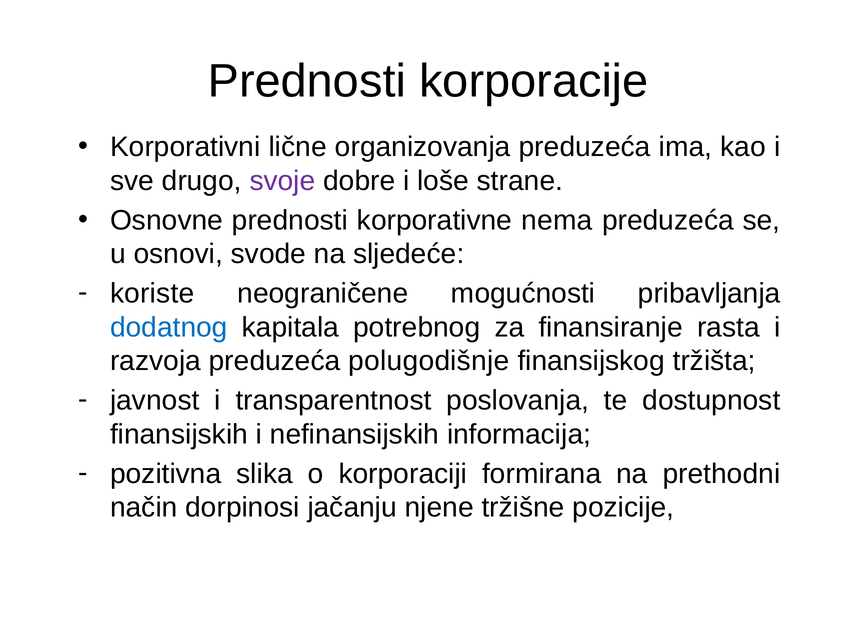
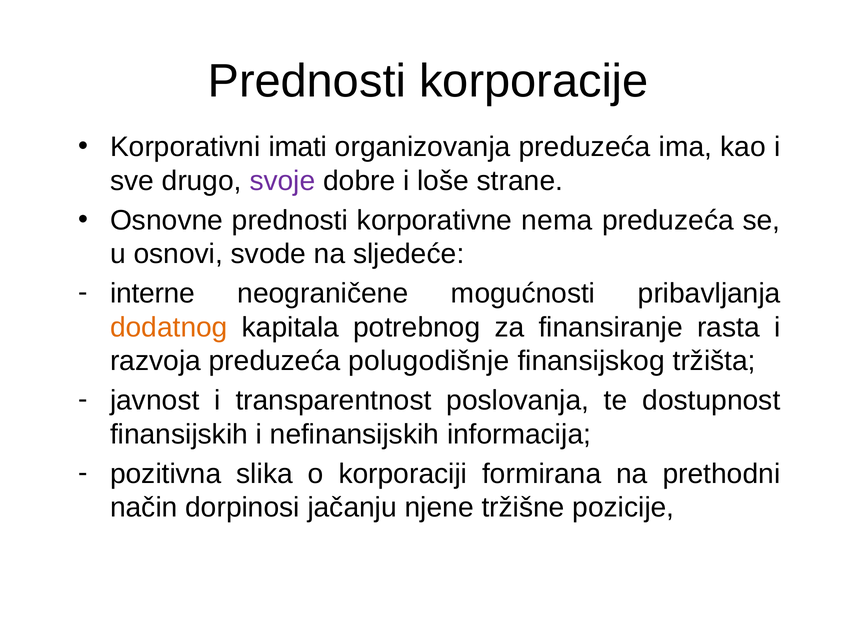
lične: lične -> imati (298, 147)
koriste: koriste -> interne (153, 294)
dodatnog colour: blue -> orange (169, 328)
